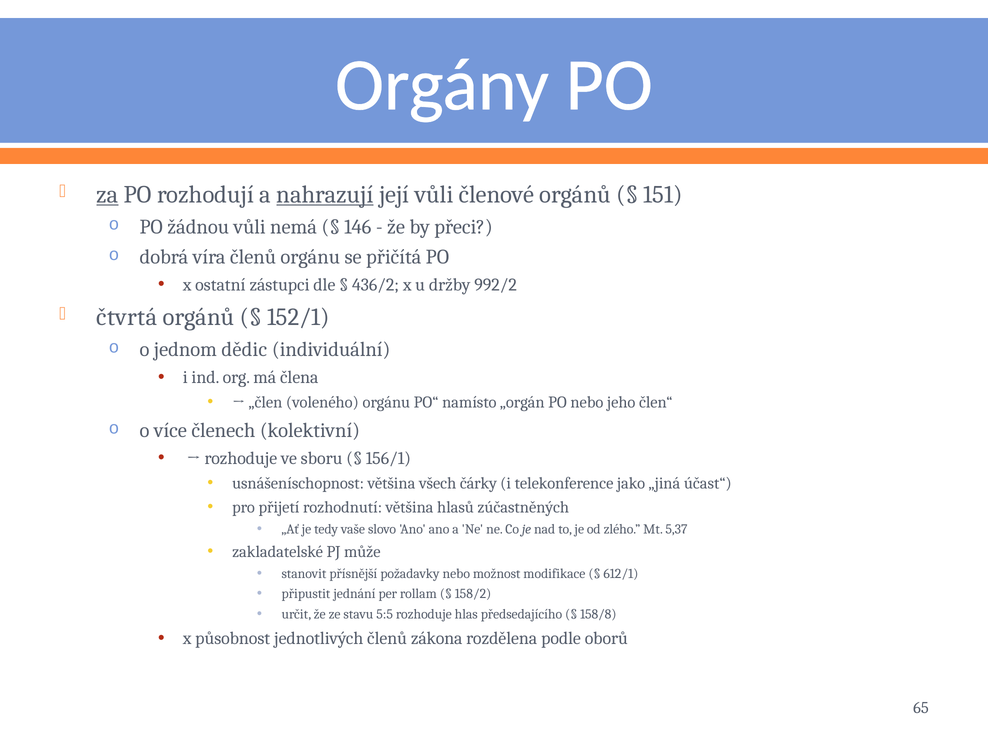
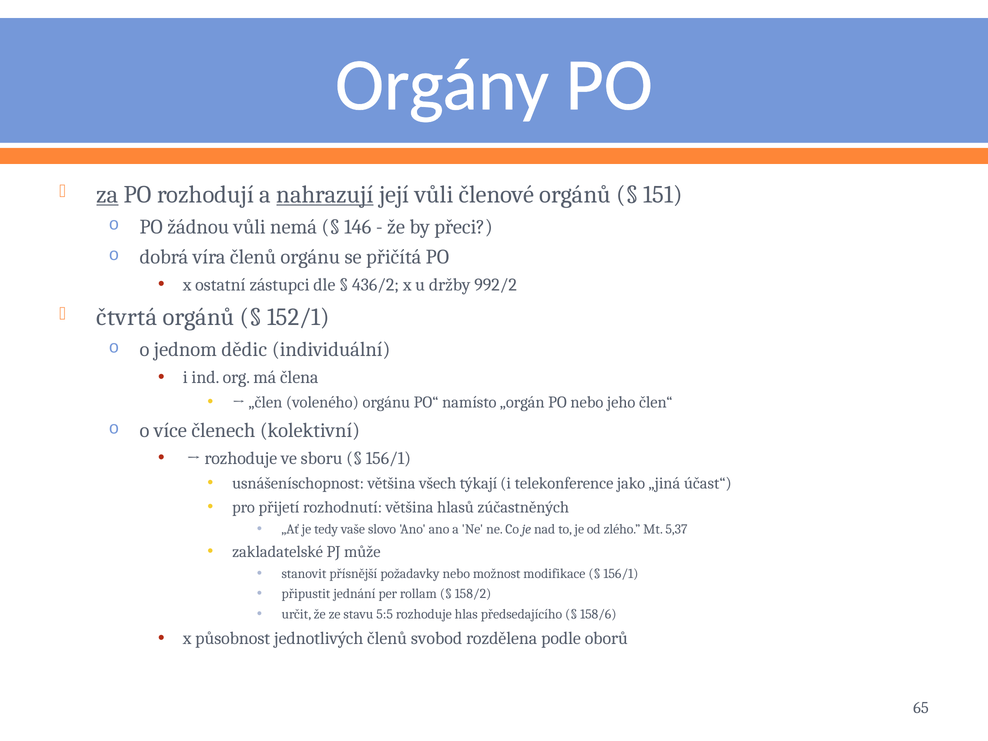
čárky: čárky -> týkají (478, 483)
612/1: 612/1 -> 156/1 (621, 574)
158/8: 158/8 -> 158/6 (598, 614)
zákona: zákona -> svobod (437, 638)
